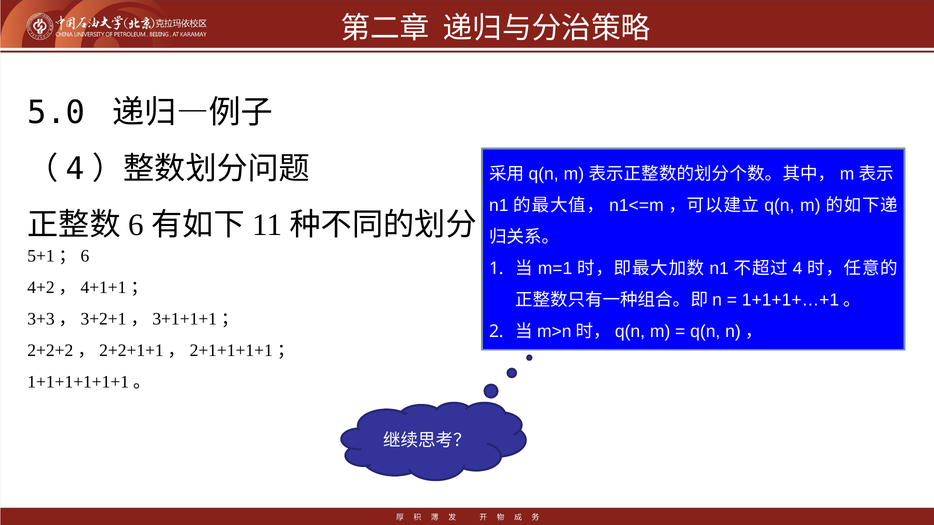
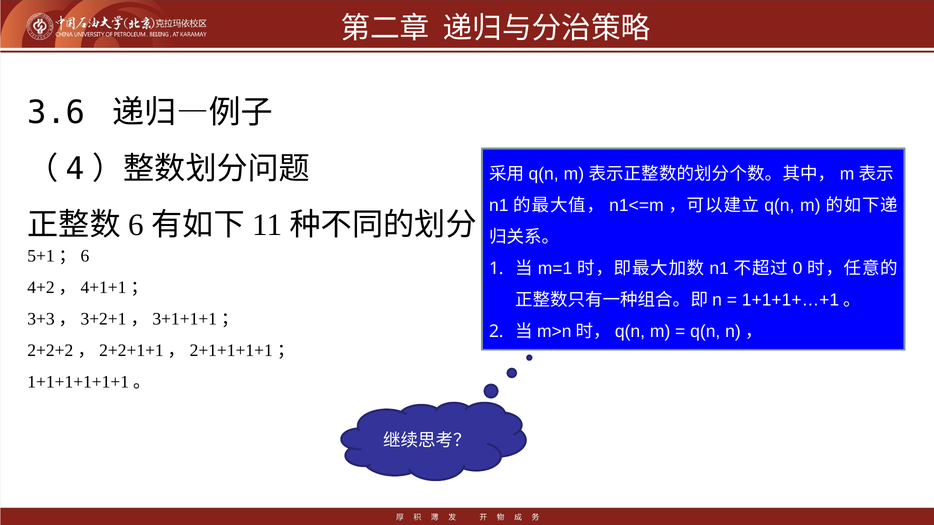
5.0: 5.0 -> 3.6 (56, 113)
4: 4 -> 0 (798, 269)
